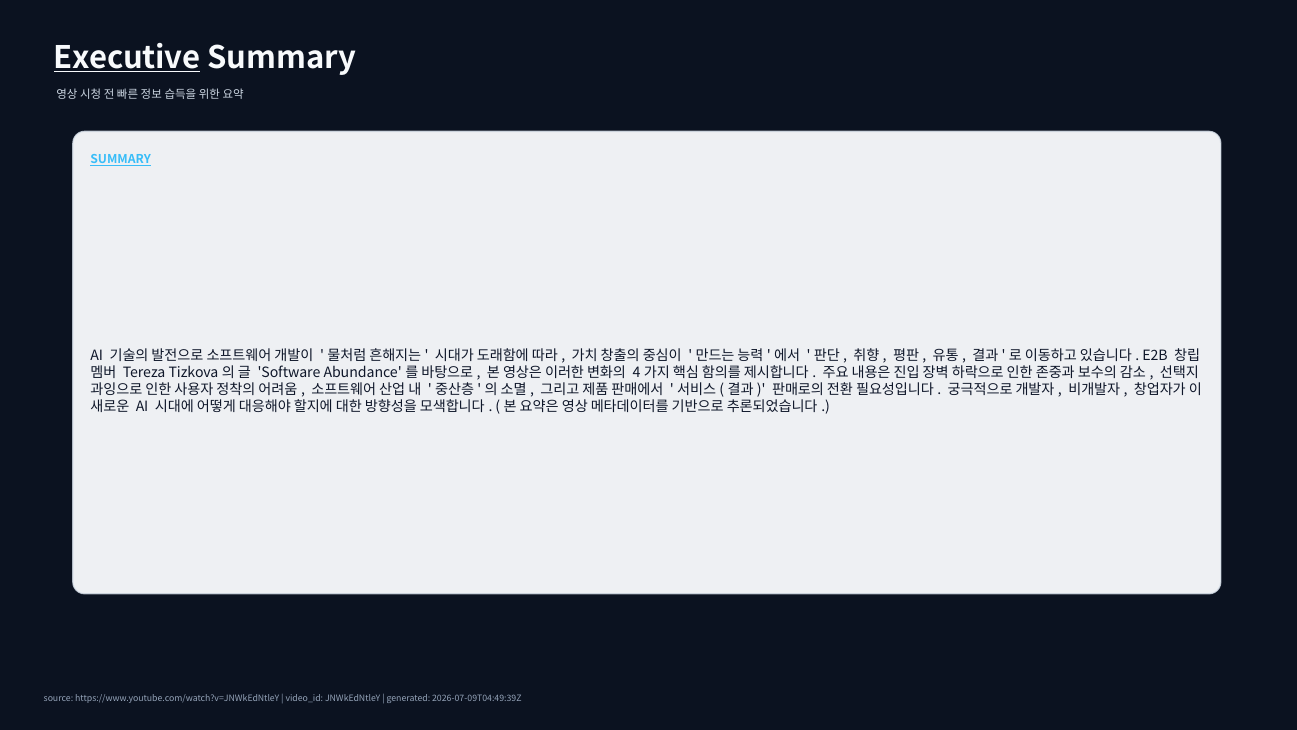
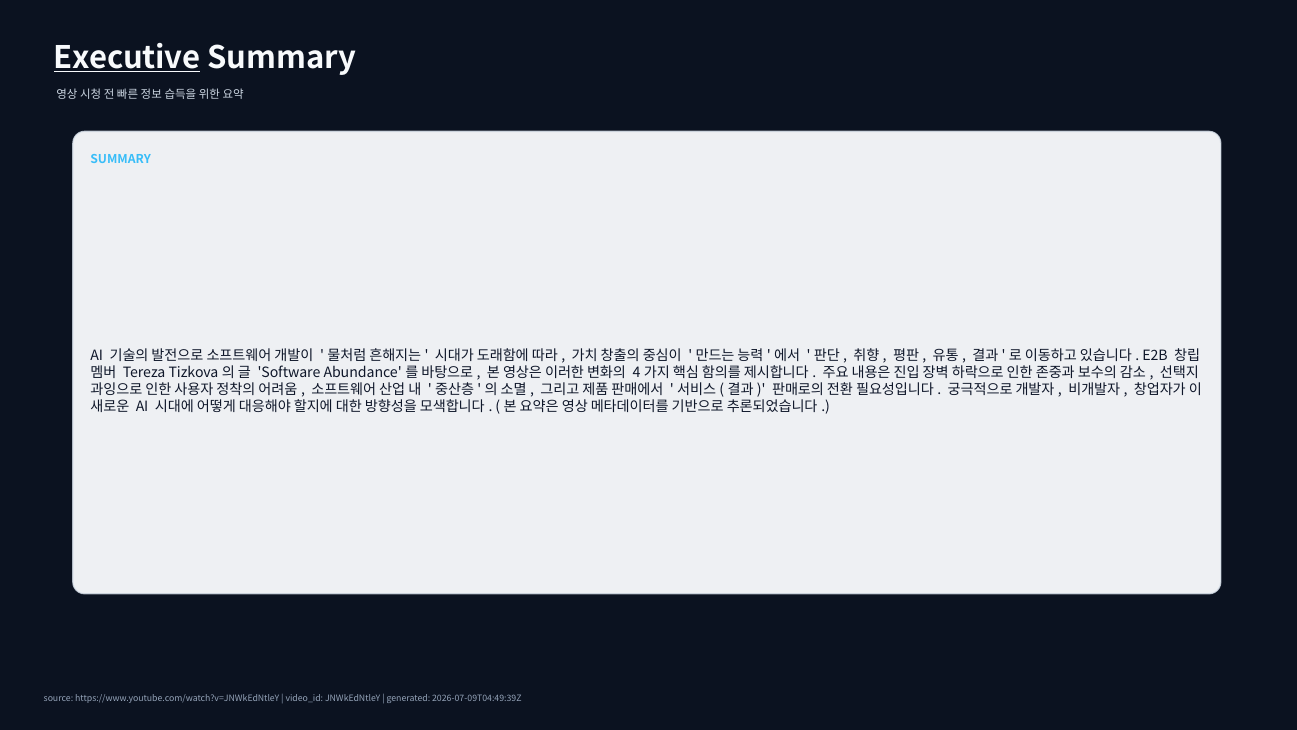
SUMMARY underline: present -> none (121, 160)
